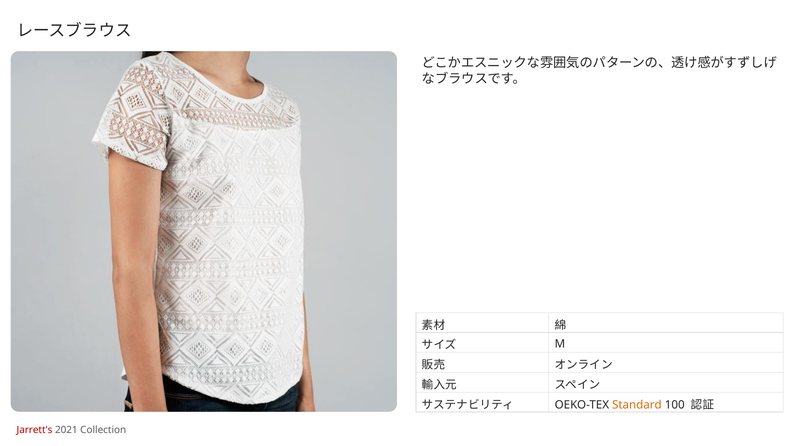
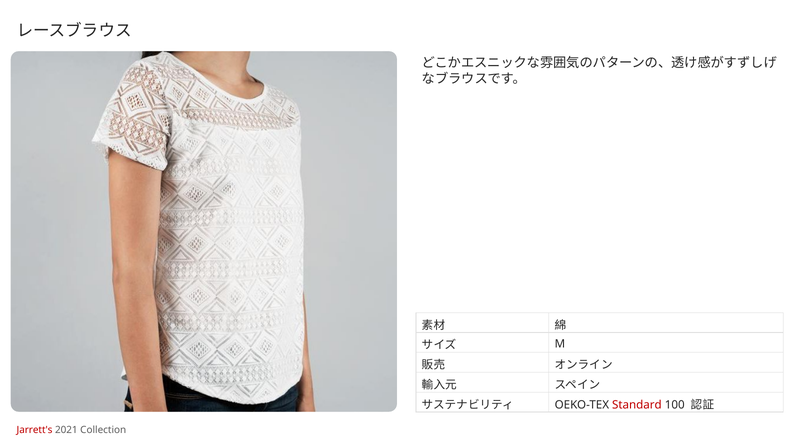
Standard colour: orange -> red (637, 405)
